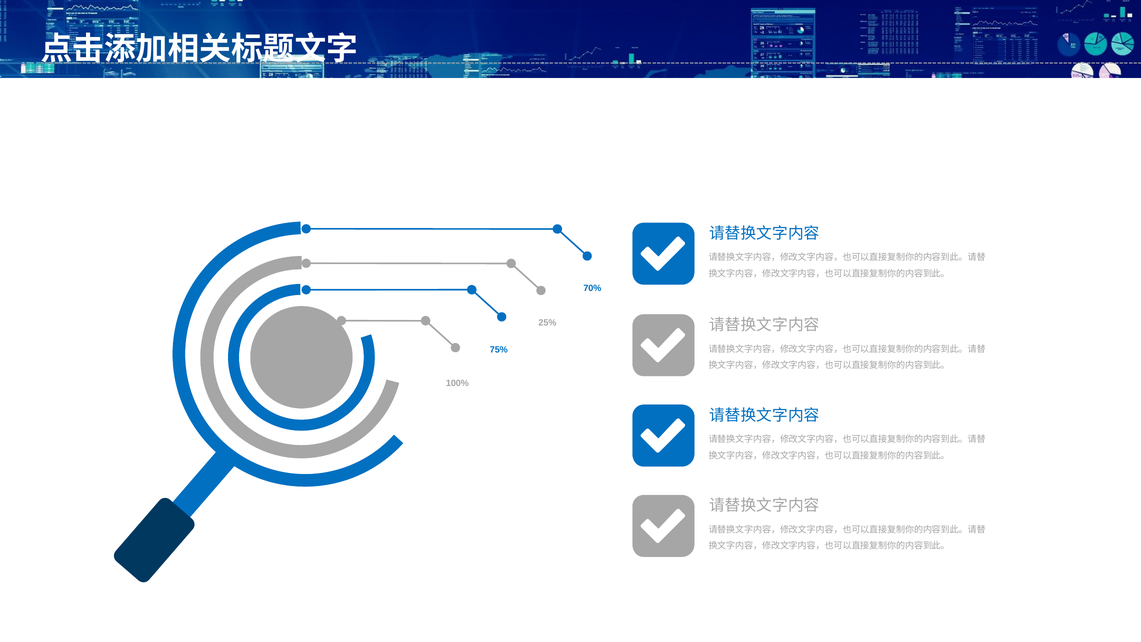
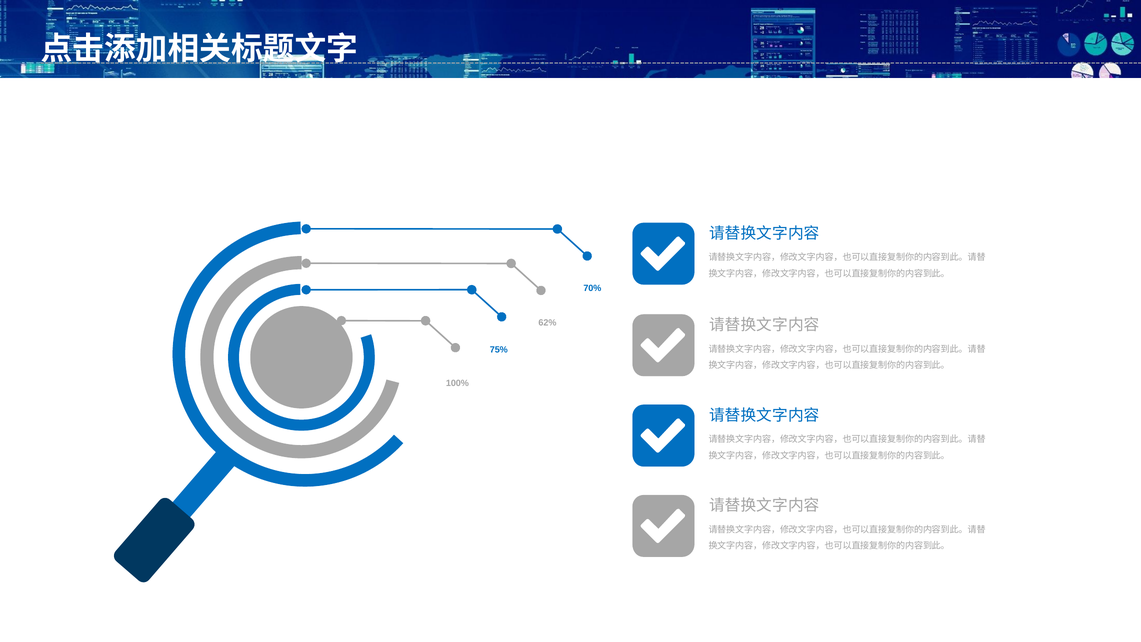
25%: 25% -> 62% (547, 323)
